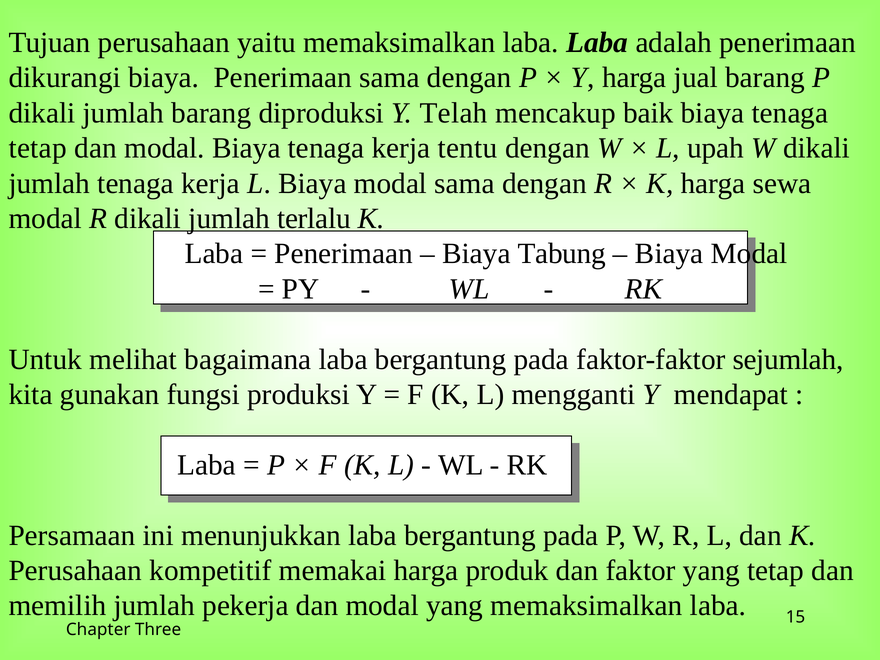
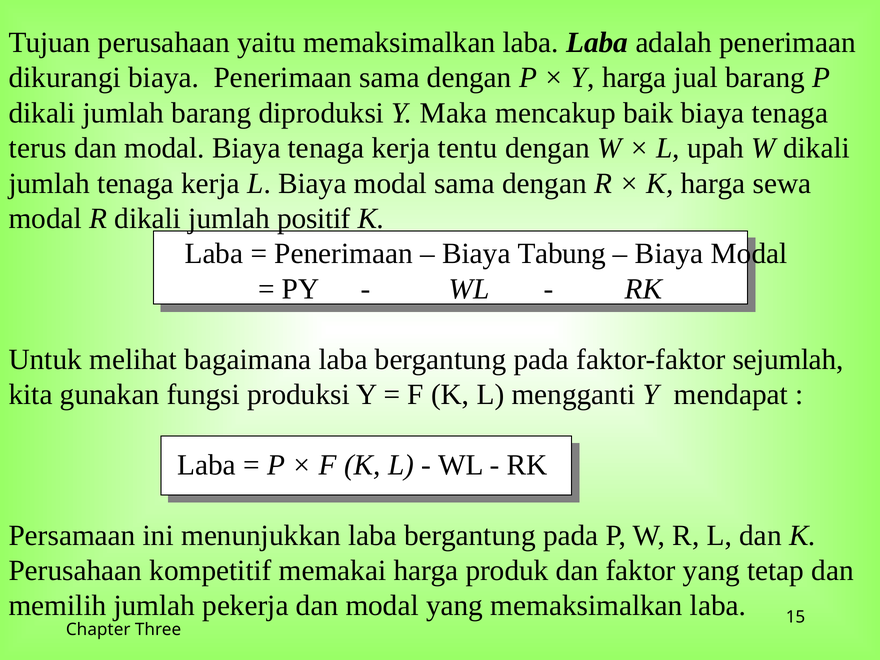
Telah: Telah -> Maka (454, 113)
tetap: tetap -> terus (38, 148)
terlalu: terlalu -> positif (314, 219)
